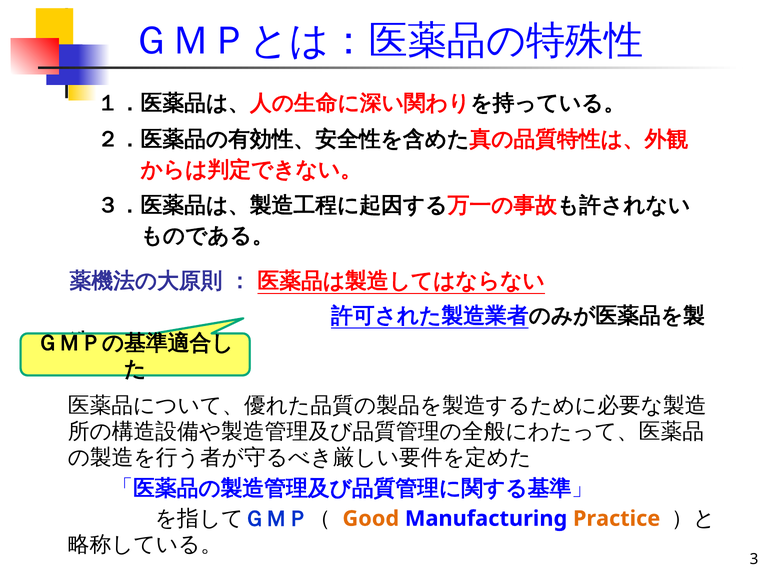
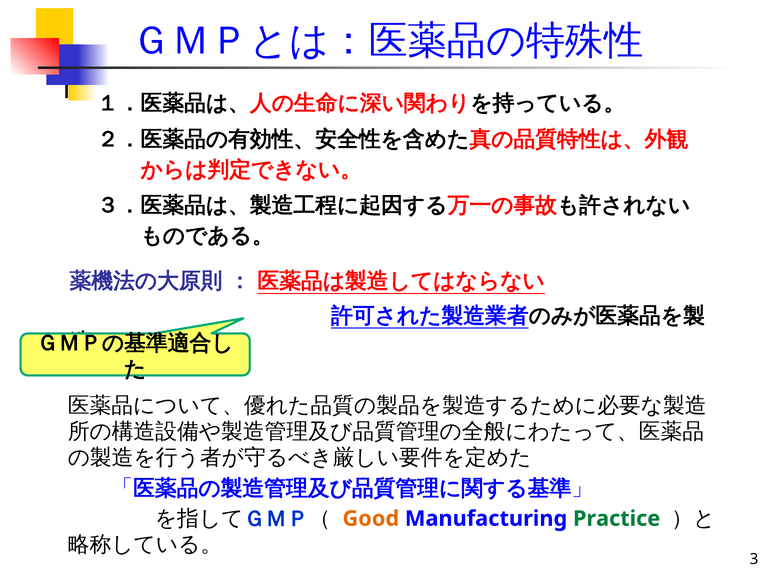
Practice colour: orange -> green (617, 519)
